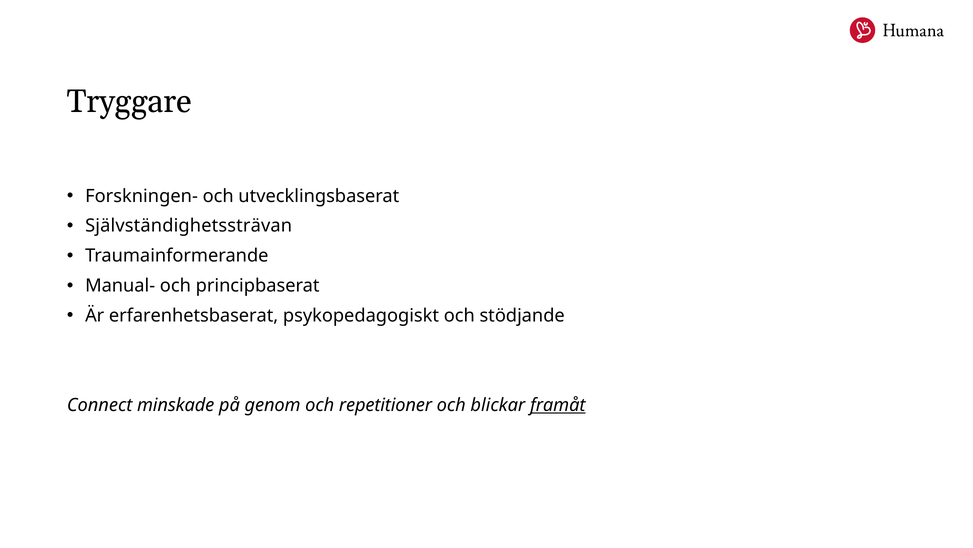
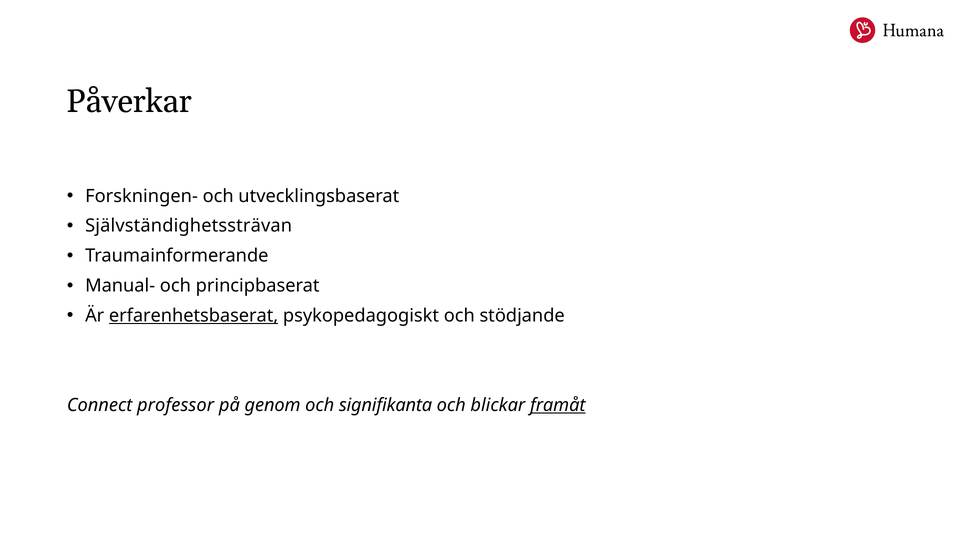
Tryggare: Tryggare -> Påverkar (129, 101)
erfarenhetsbaserat underline: none -> present (194, 315)
minskade: minskade -> professor (176, 405)
repetitioner: repetitioner -> signifikanta (386, 405)
